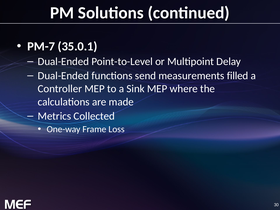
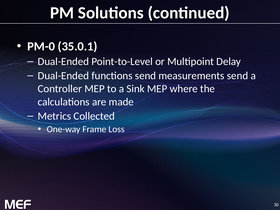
PM-7: PM-7 -> PM-0 (41, 46)
measurements filled: filled -> send (237, 76)
